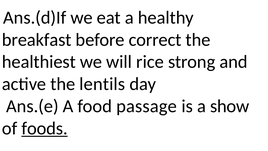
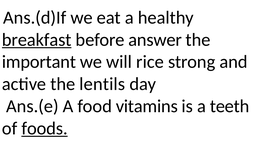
breakfast underline: none -> present (37, 40)
correct: correct -> answer (155, 40)
healthiest: healthiest -> important (39, 62)
passage: passage -> vitamins (147, 106)
show: show -> teeth (230, 106)
